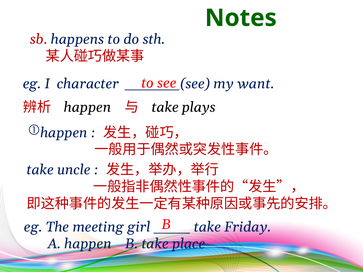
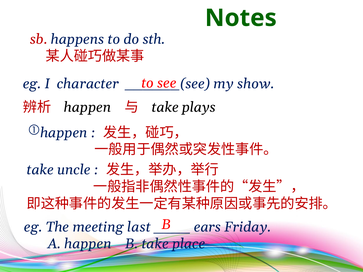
want: want -> show (256, 84)
girl: girl -> last (139, 227)
take: take -> ears (207, 227)
